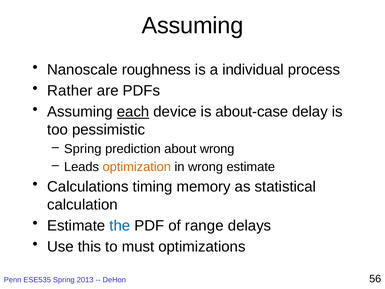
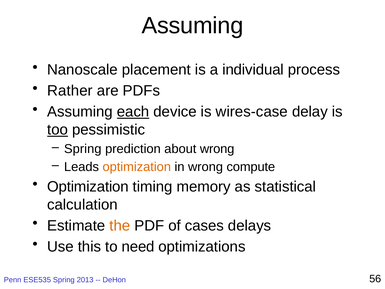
roughness: roughness -> placement (156, 70)
about-case: about-case -> wires-case (252, 112)
too underline: none -> present (58, 130)
wrong estimate: estimate -> compute (251, 167)
Calculations: Calculations -> Optimization (88, 187)
the colour: blue -> orange (120, 225)
range: range -> cases (204, 225)
must: must -> need (138, 246)
